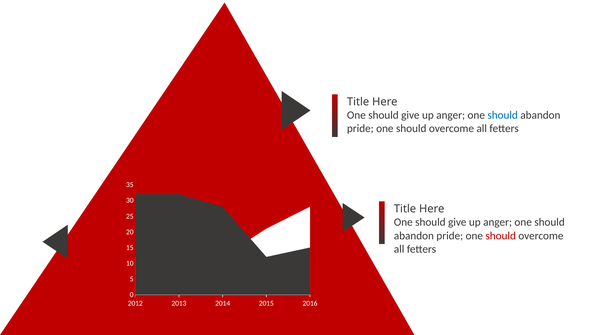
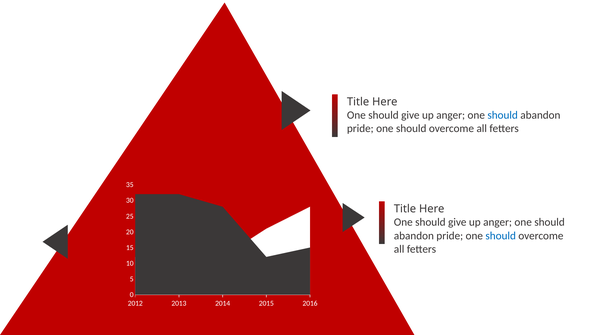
should colour: red -> blue (501, 236)
